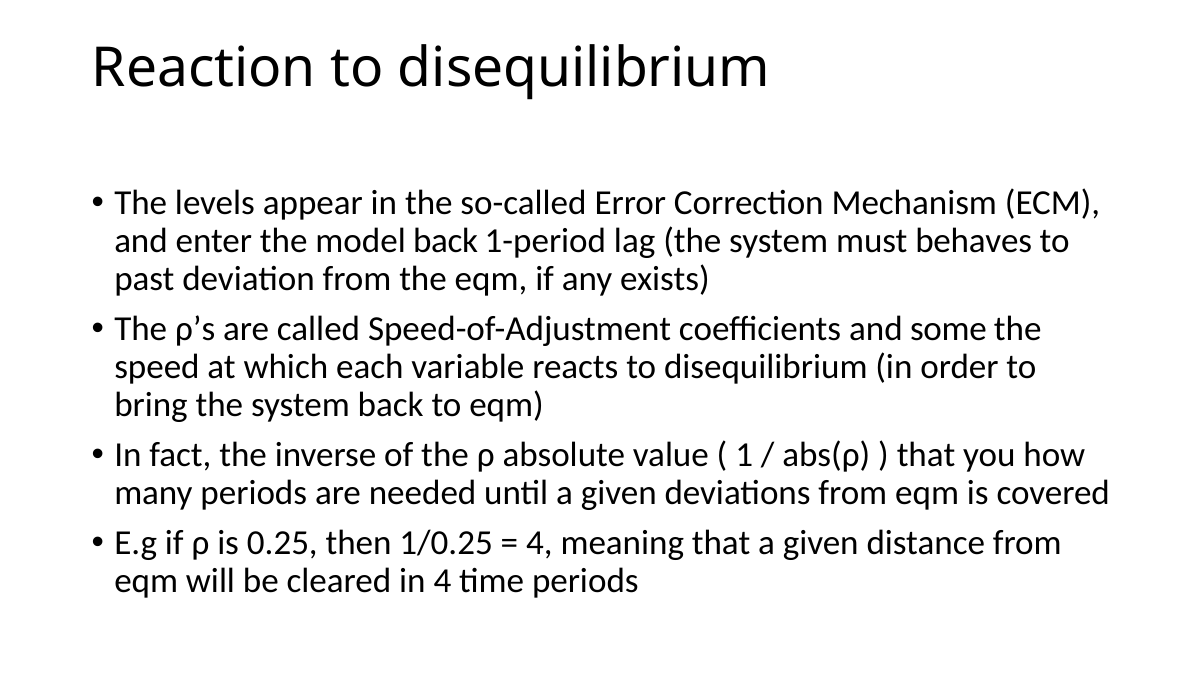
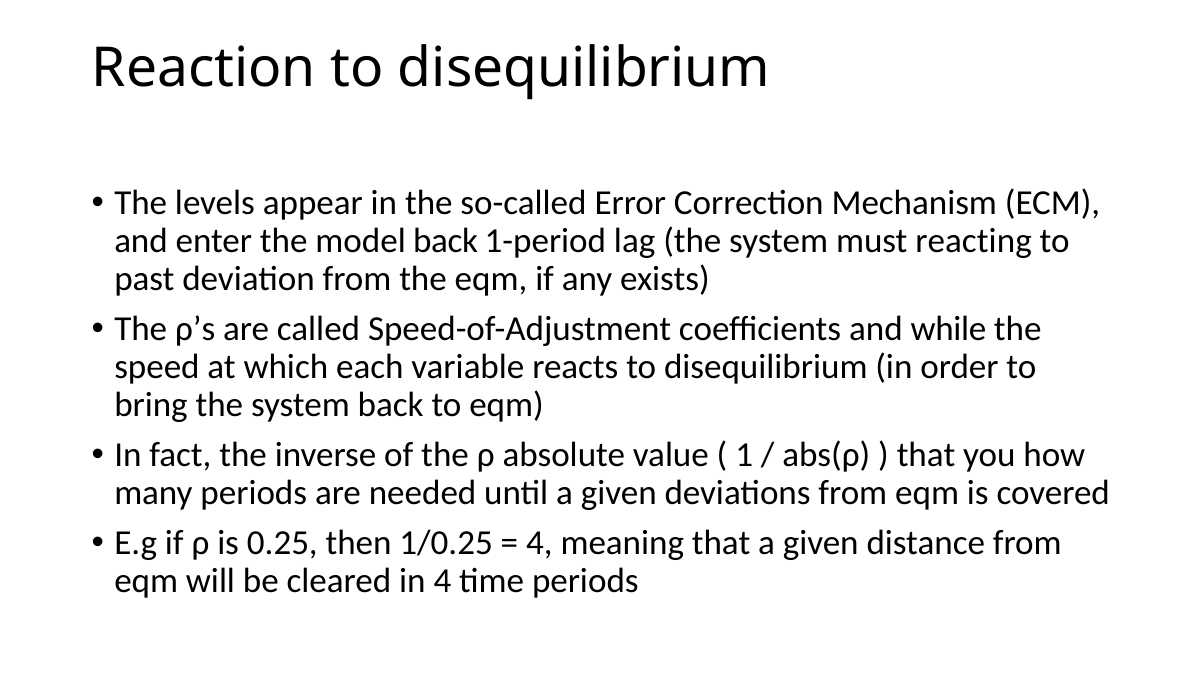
behaves: behaves -> reacting (974, 241)
some: some -> while (948, 329)
